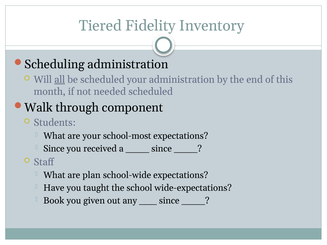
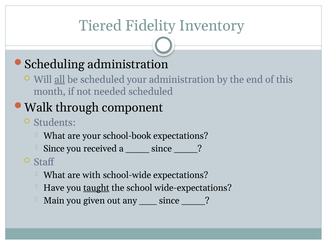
school-most: school-most -> school-book (127, 136)
plan: plan -> with (92, 175)
taught underline: none -> present (96, 188)
Book: Book -> Main (54, 201)
